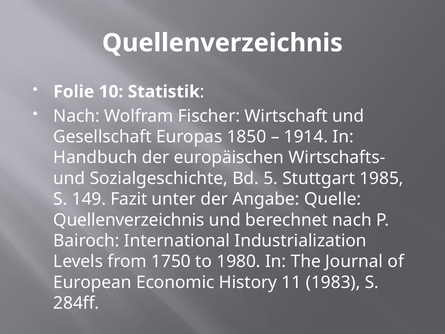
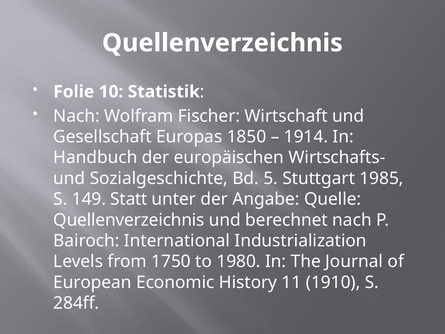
Fazit: Fazit -> Statt (129, 199)
1983: 1983 -> 1910 (333, 282)
